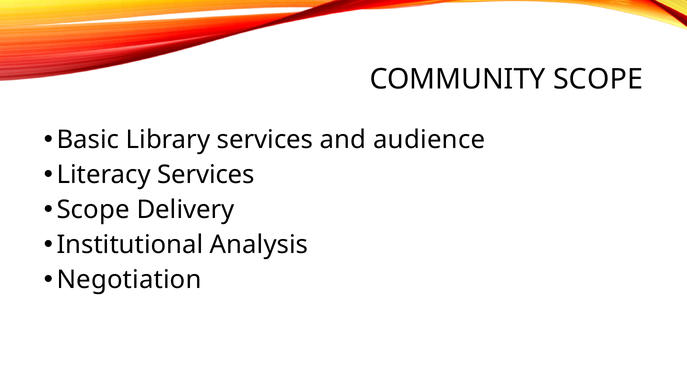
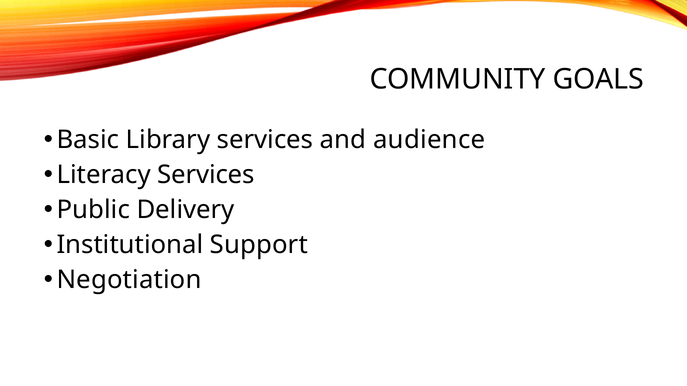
COMMUNITY SCOPE: SCOPE -> GOALS (598, 79)
Scope: Scope -> Public (93, 210)
Analysis: Analysis -> Support (259, 245)
